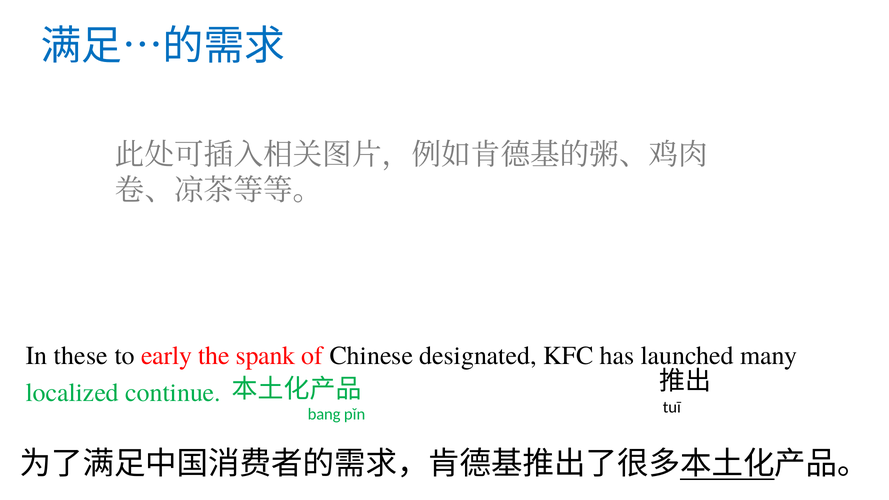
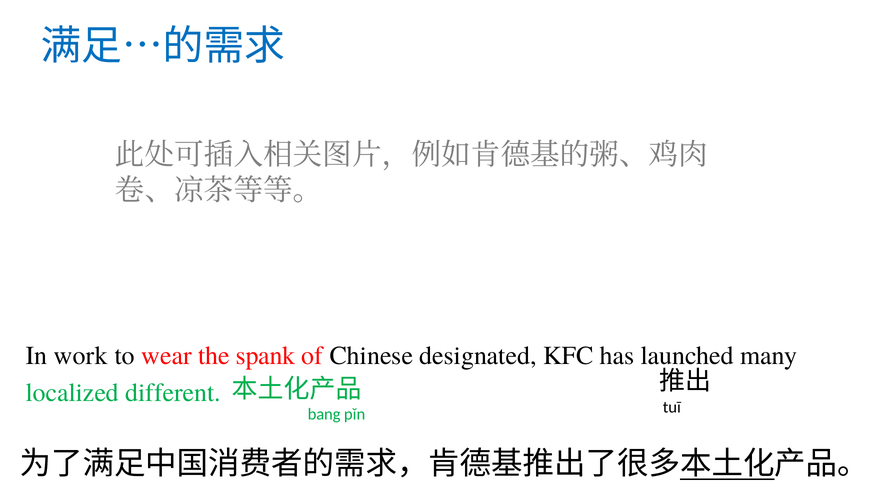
these: these -> work (81, 356)
early: early -> wear (166, 356)
continue: continue -> different (173, 393)
